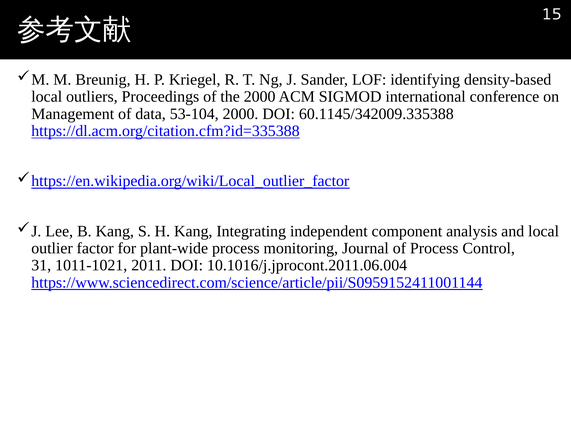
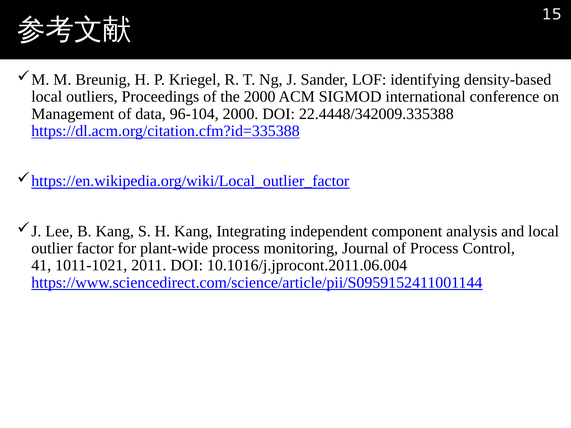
53-104: 53-104 -> 96-104 (194, 114)
60.1145/342009.335388: 60.1145/342009.335388 -> 22.4448/342009.335388 (376, 114)
31: 31 -> 41 (41, 266)
